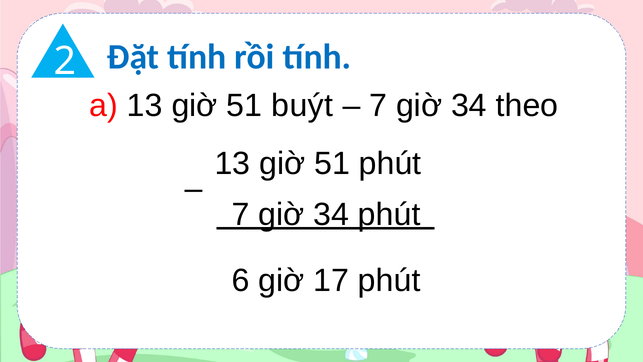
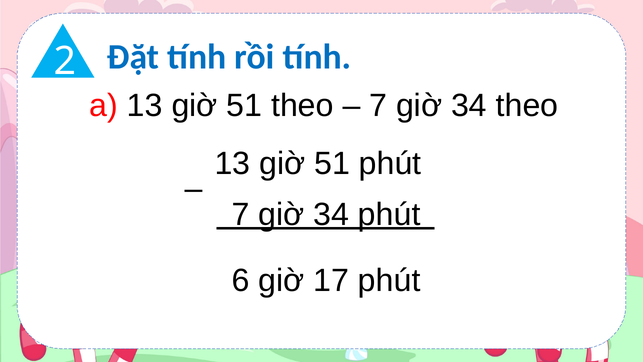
51 buýt: buýt -> theo (302, 105)
